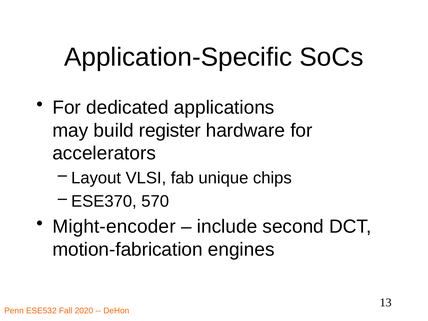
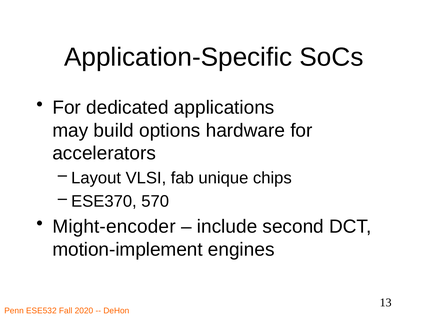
register: register -> options (170, 130)
motion-fabrication: motion-fabrication -> motion-implement (128, 249)
